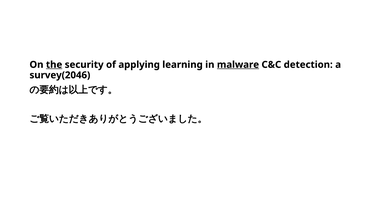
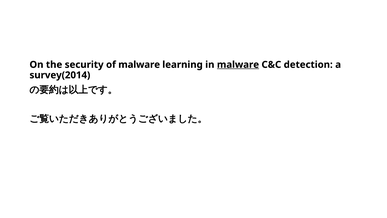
the underline: present -> none (54, 65)
of applying: applying -> malware (139, 65)
survey(2046: survey(2046 -> survey(2014 (60, 75)
